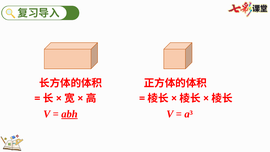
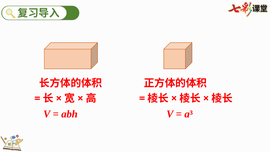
abh underline: present -> none (69, 114)
